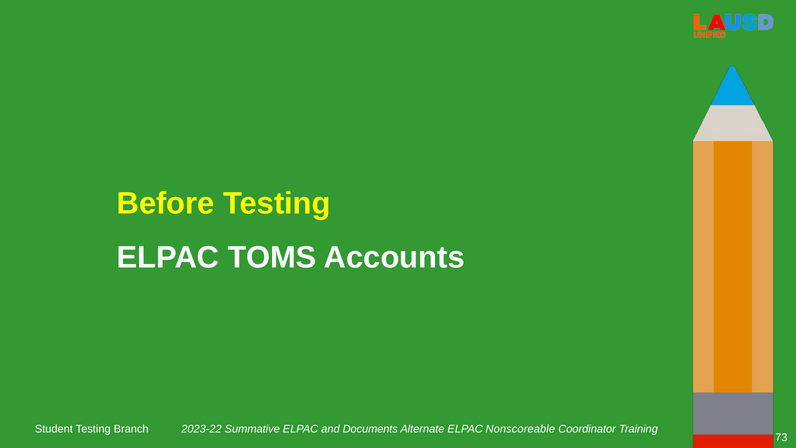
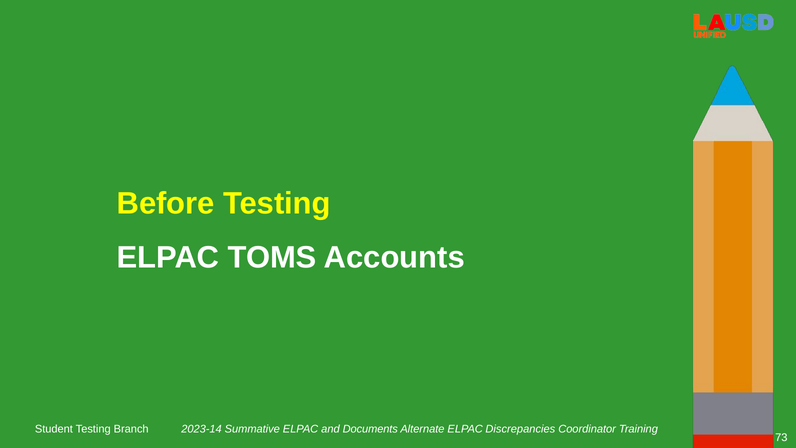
2023-22: 2023-22 -> 2023-14 (202, 429)
Nonscoreable: Nonscoreable -> Discrepancies (520, 429)
